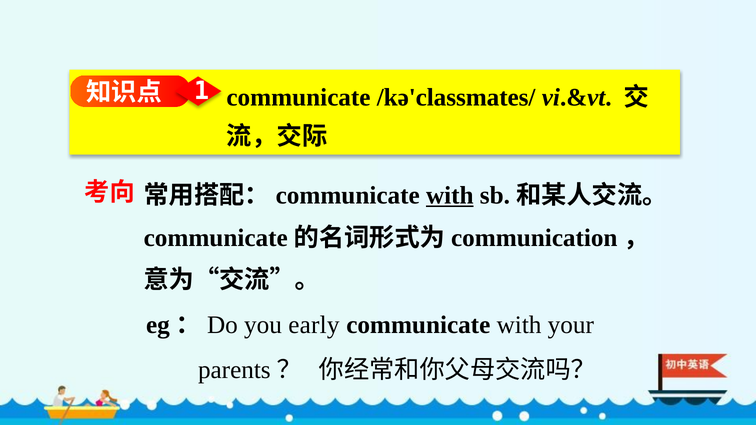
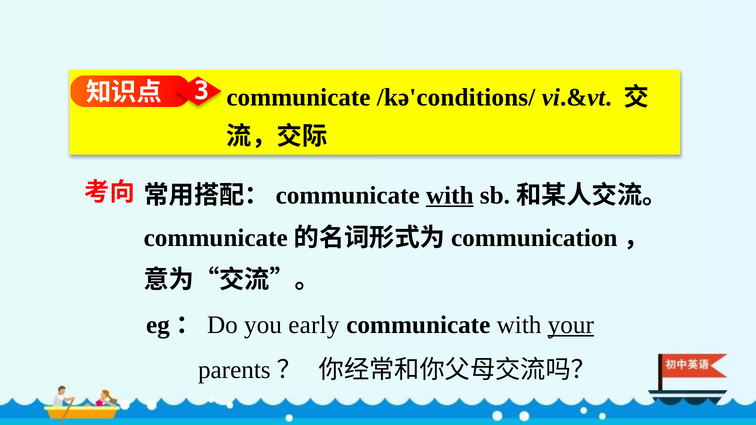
1: 1 -> 3 (201, 91)
/kə'classmates/: /kə'classmates/ -> /kə'conditions/ (456, 97)
your underline: none -> present (571, 325)
